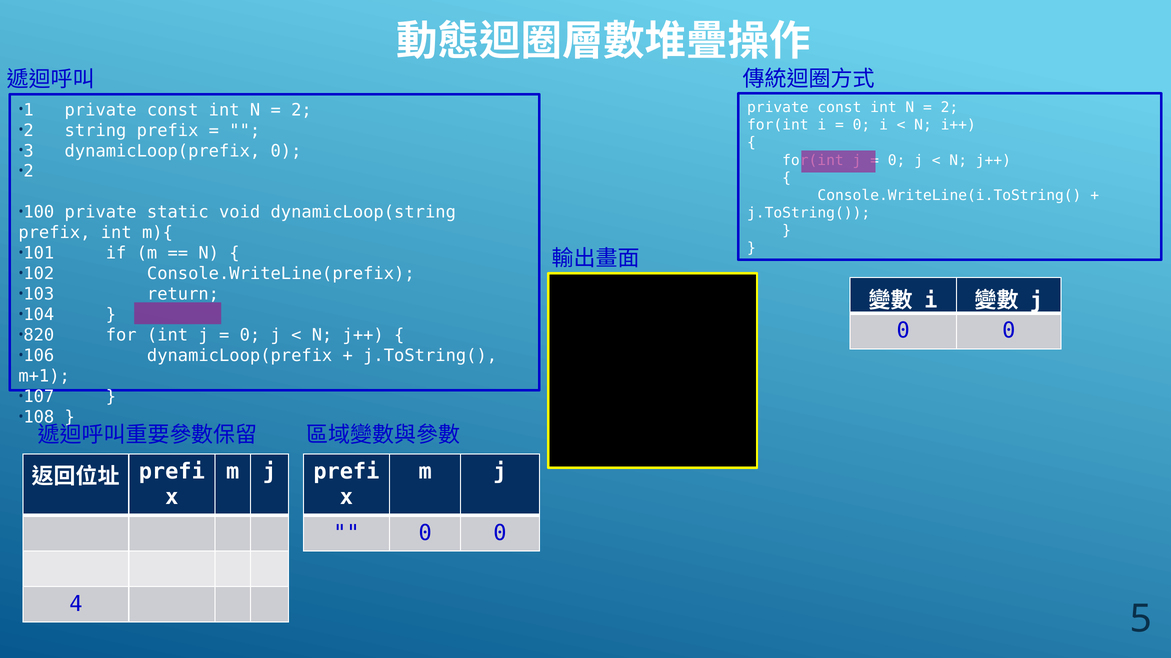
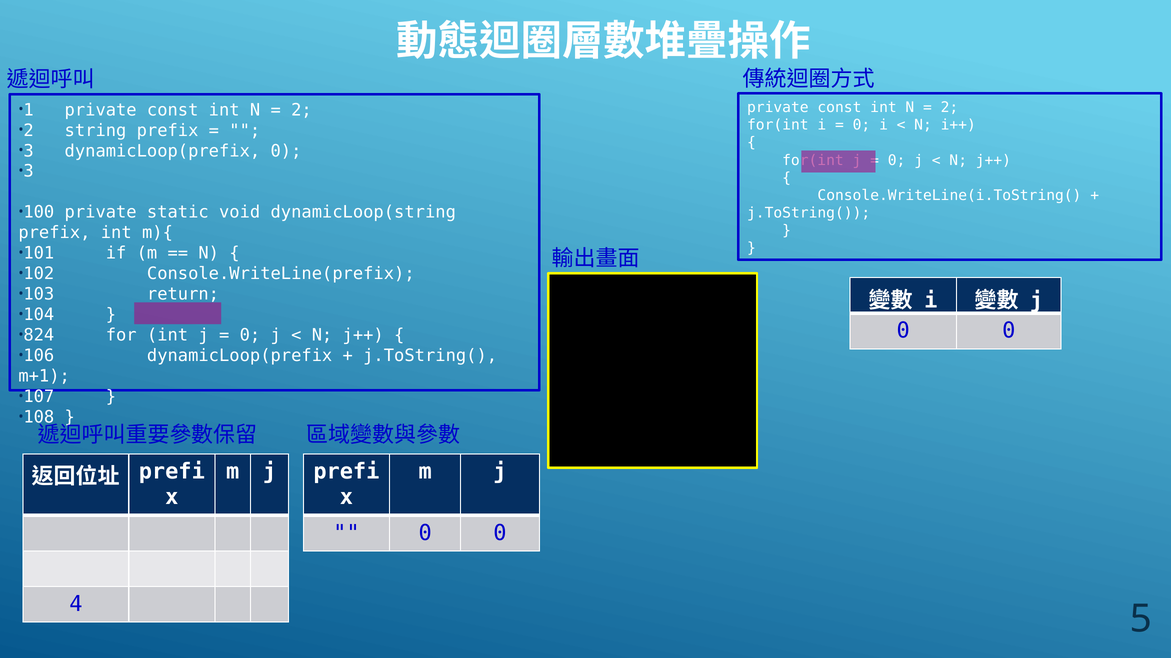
2: 2 -> 3 (29, 172)
820: 820 -> 824 (39, 336)
